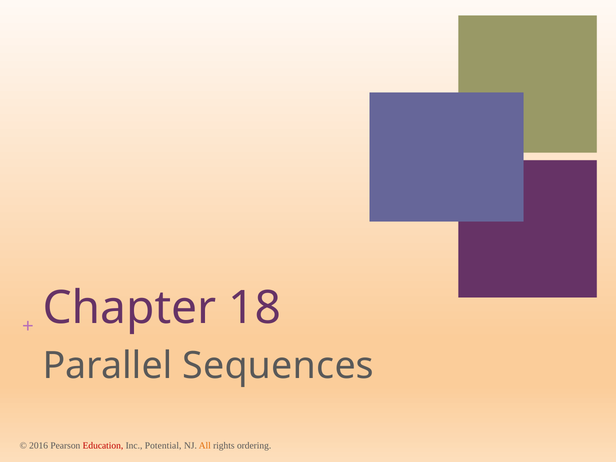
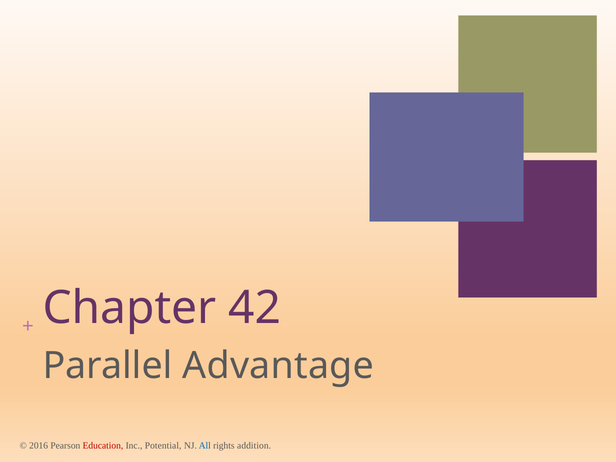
18: 18 -> 42 (255, 308)
Sequences: Sequences -> Advantage (278, 366)
All colour: orange -> blue (205, 446)
ordering: ordering -> addition (254, 446)
